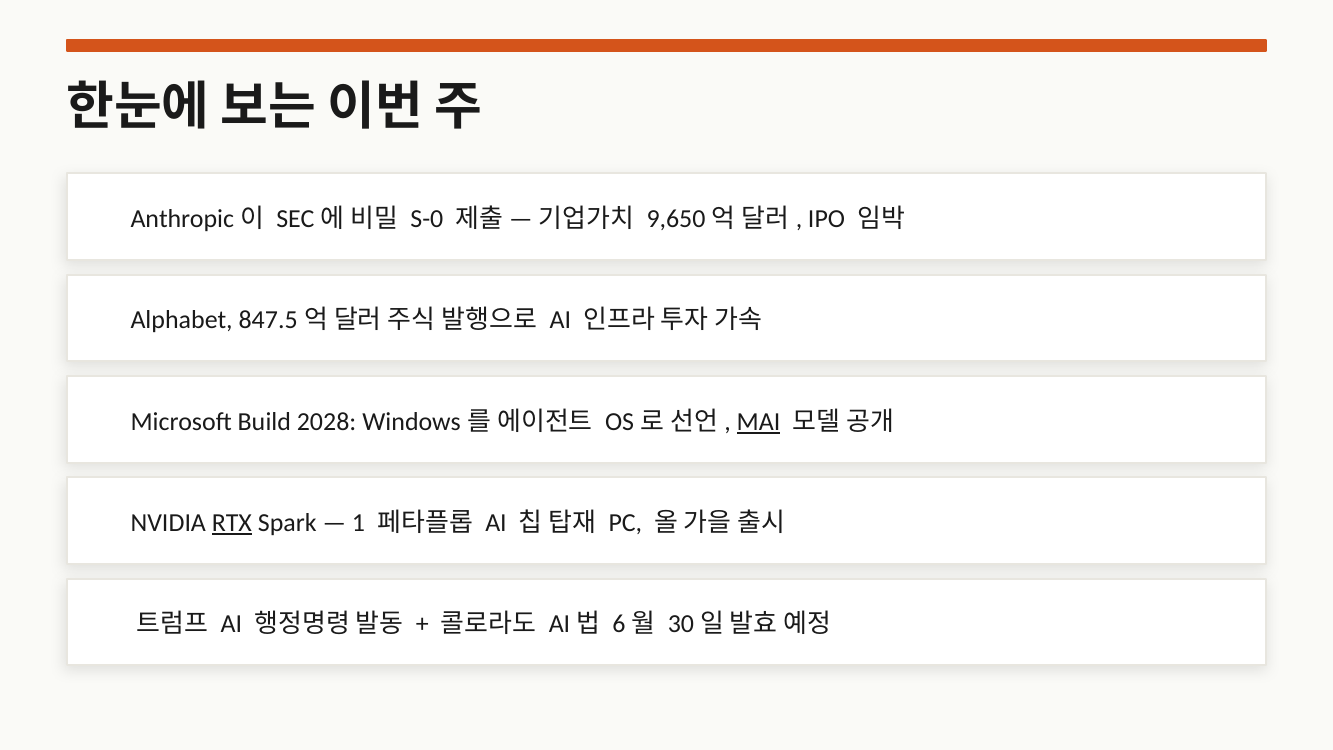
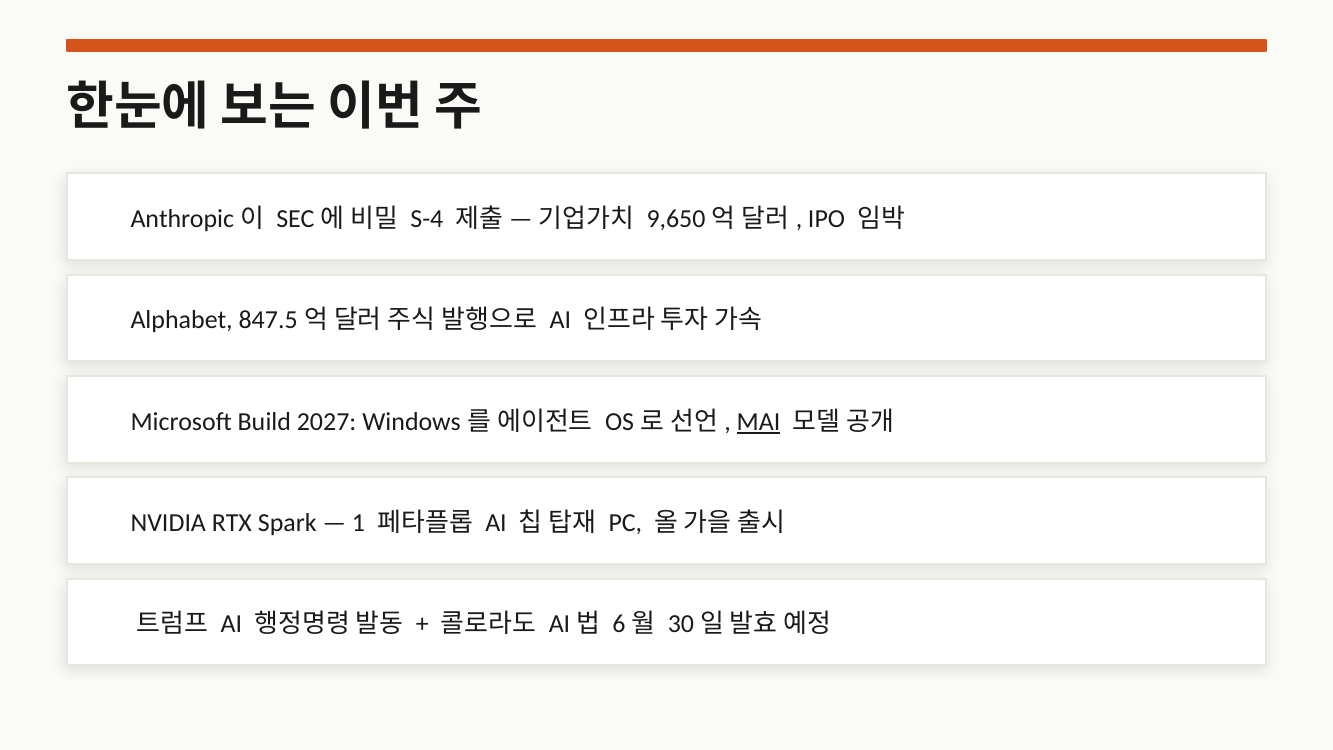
S-0: S-0 -> S-4 (427, 219)
2028: 2028 -> 2027 (327, 422)
RTX underline: present -> none (232, 523)
